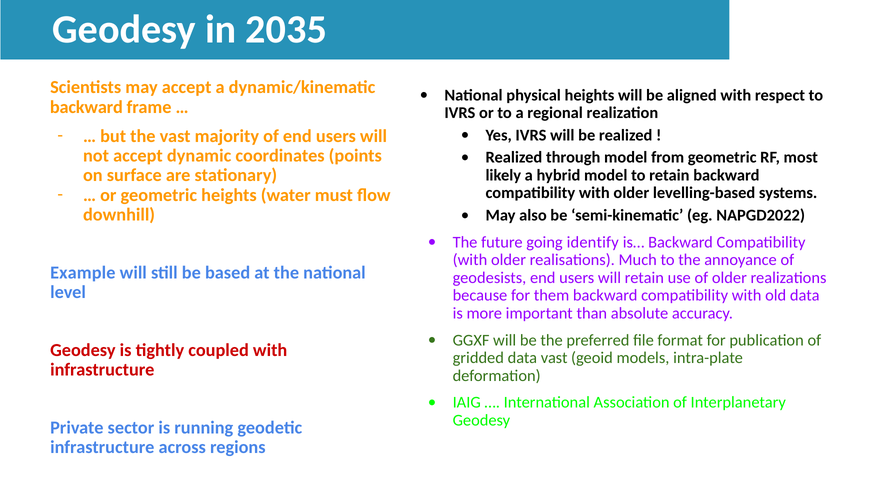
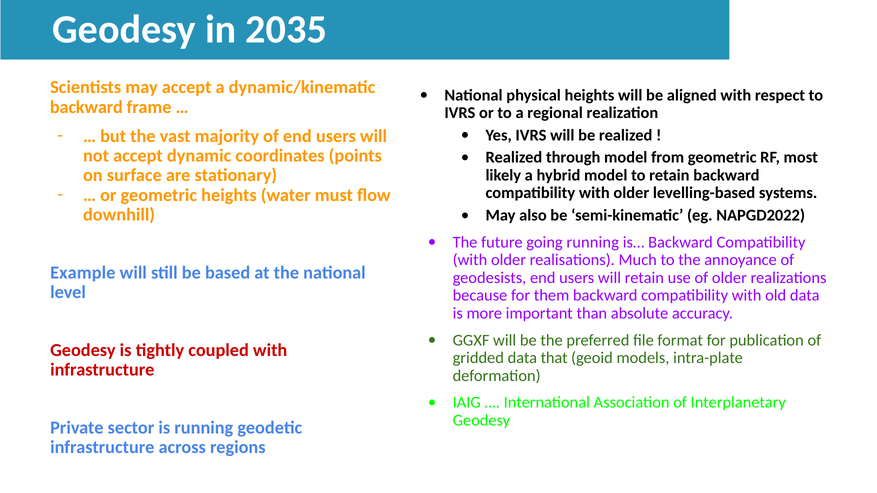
going identify: identify -> running (593, 242)
data vast: vast -> that (554, 358)
